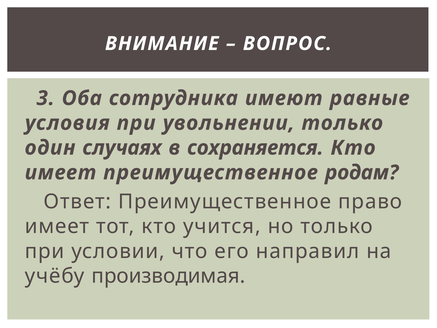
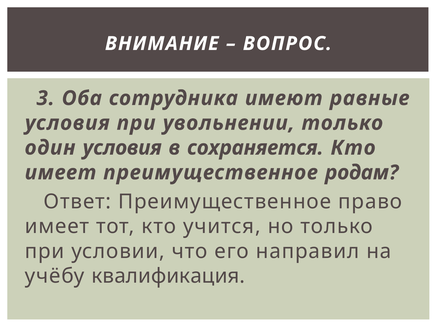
один случаях: случаях -> условия (122, 148)
производимая: производимая -> квалификация (168, 276)
